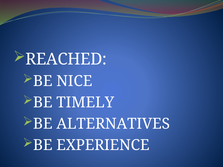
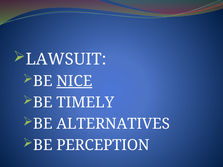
REACHED: REACHED -> LAWSUIT (66, 59)
NICE underline: none -> present (74, 81)
EXPERIENCE: EXPERIENCE -> PERCEPTION (103, 145)
